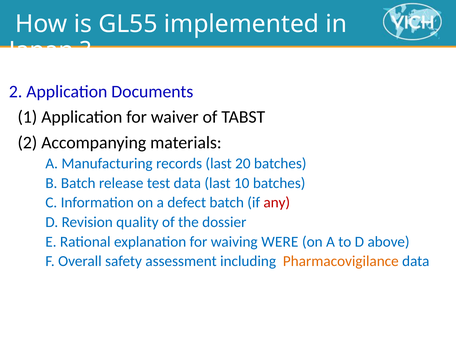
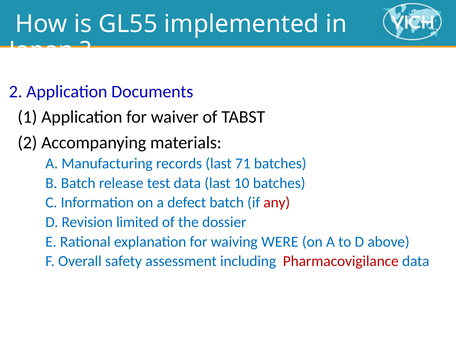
20: 20 -> 71 (243, 163)
quality: quality -> limited (137, 222)
Pharmacovigilance colour: orange -> red (341, 261)
